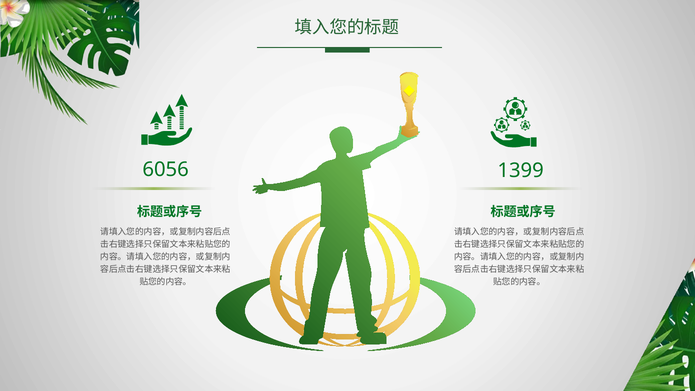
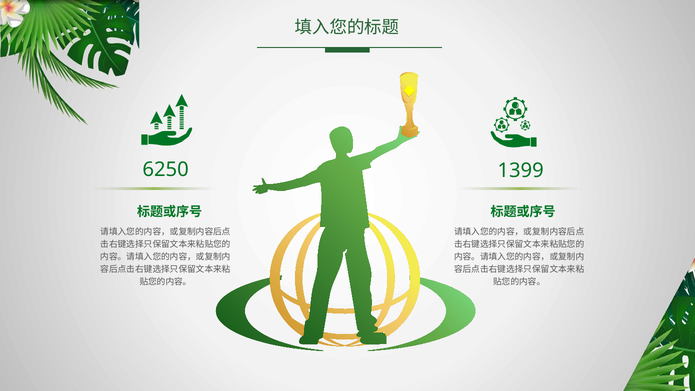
6056: 6056 -> 6250 (166, 169)
